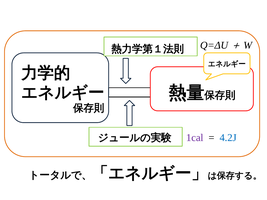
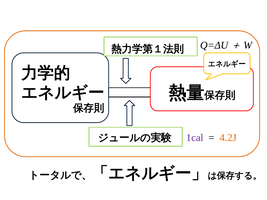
4.2J colour: blue -> orange (228, 138)
